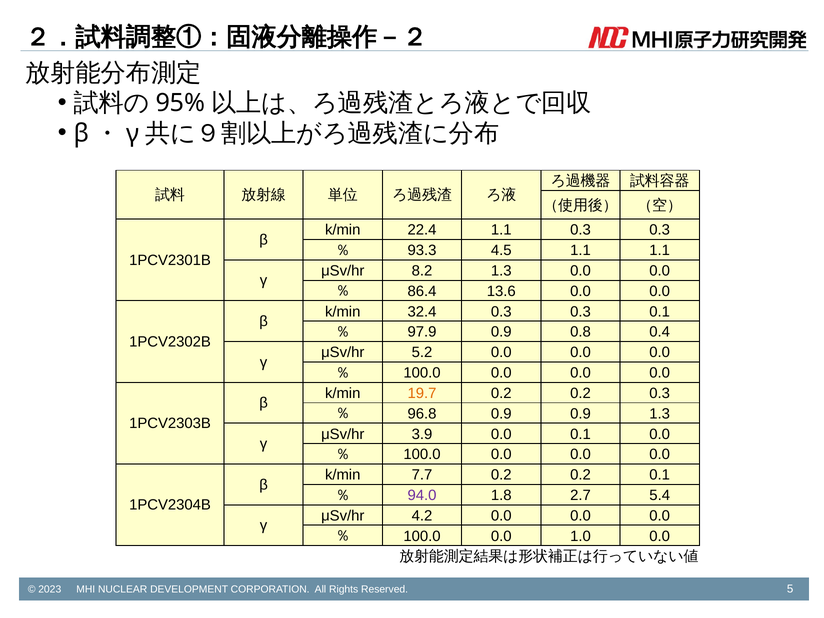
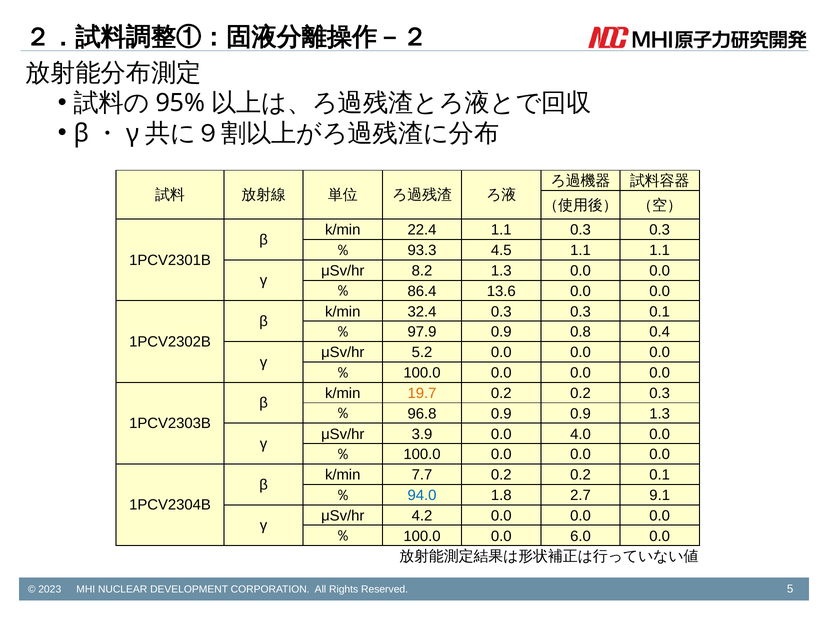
0.0 0.1: 0.1 -> 4.0 (580, 434)
94.0 colour: purple -> blue (422, 495)
5.4: 5.4 -> 9.1 (660, 495)
1.0: 1.0 -> 6.0 (580, 536)
